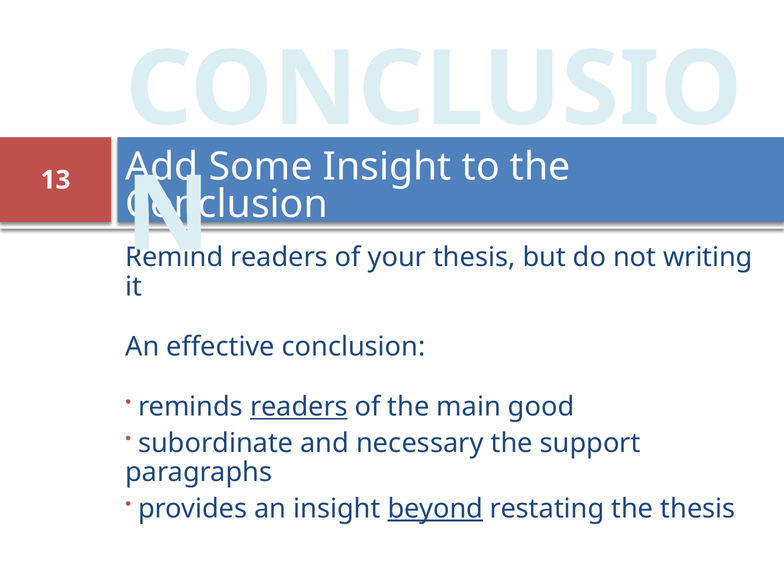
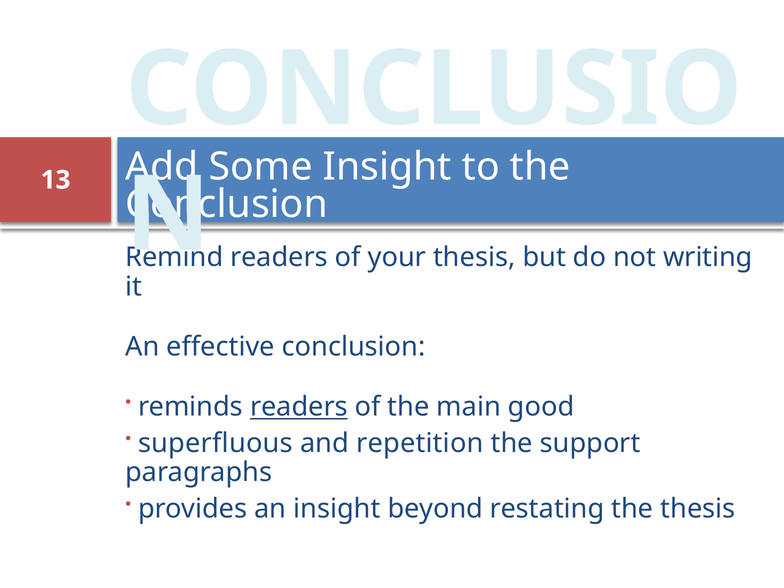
subordinate: subordinate -> superfluous (216, 443)
necessary: necessary -> repetition (420, 443)
beyond underline: present -> none (435, 509)
